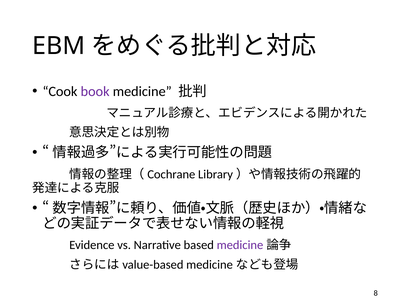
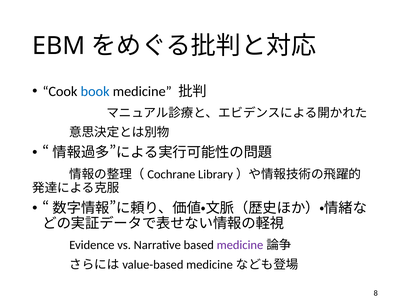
book colour: purple -> blue (95, 92)
